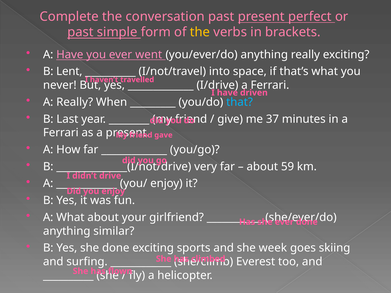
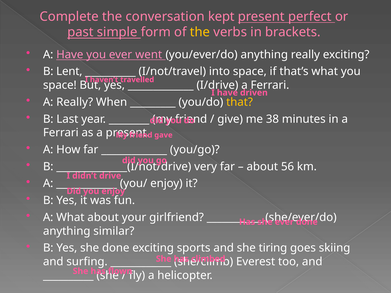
conversation past: past -> kept (221, 17)
never: never -> space (60, 85)
that colour: light blue -> yellow (240, 102)
37: 37 -> 38 (272, 119)
59: 59 -> 56 (288, 167)
week: week -> tiring (273, 248)
